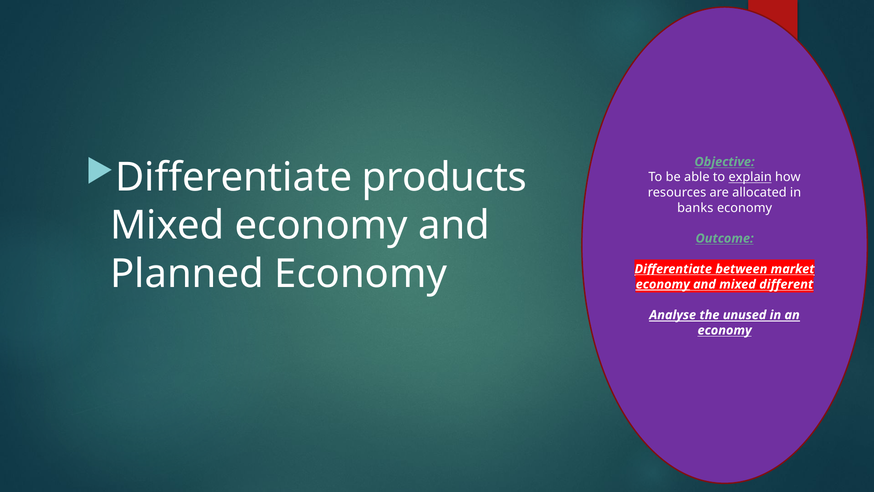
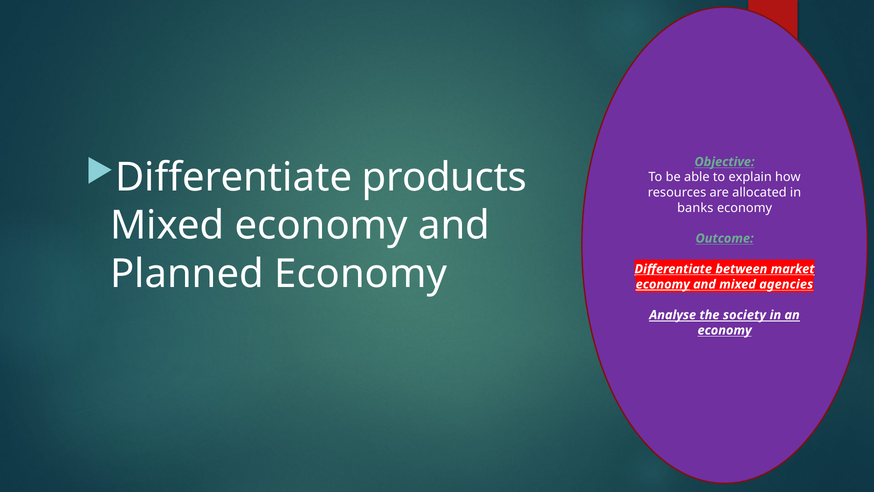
explain underline: present -> none (750, 177)
different: different -> agencies (786, 284)
unused: unused -> society (744, 315)
